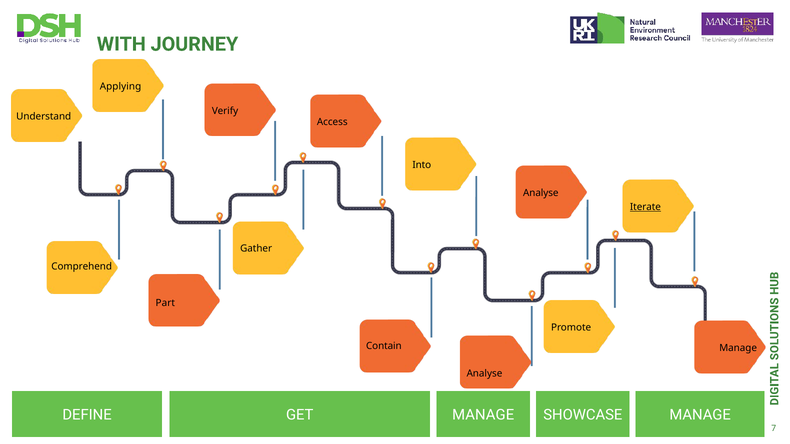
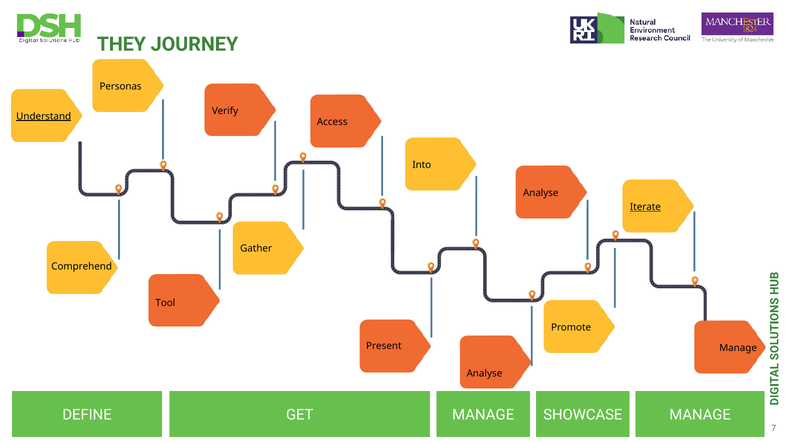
WITH: WITH -> THEY (121, 44)
Applying: Applying -> Personas (121, 87)
Understand underline: none -> present (44, 116)
Part: Part -> Tool (165, 303)
Contain: Contain -> Present (384, 346)
